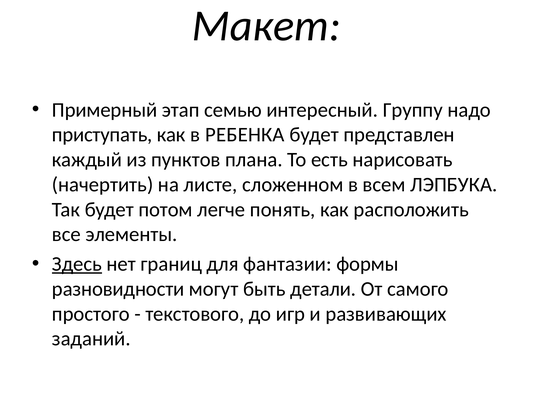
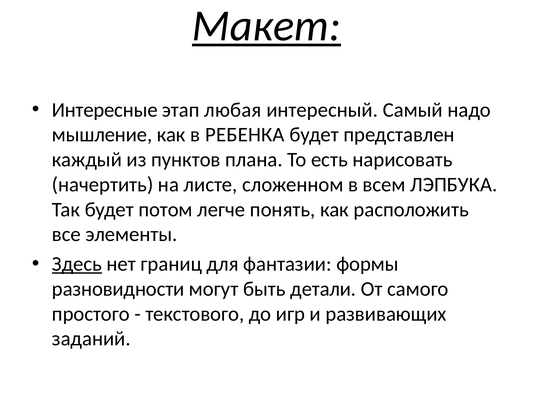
Макет underline: none -> present (267, 26)
Примерный: Примерный -> Интересные (105, 110)
семью: семью -> любая (233, 110)
Группу: Группу -> Самый (413, 110)
приступать: приступать -> мышление (102, 135)
